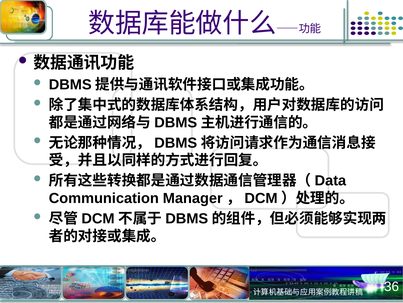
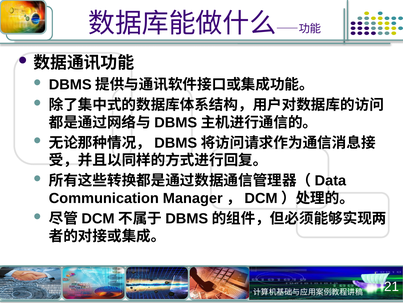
36: 36 -> 21 (392, 286)
